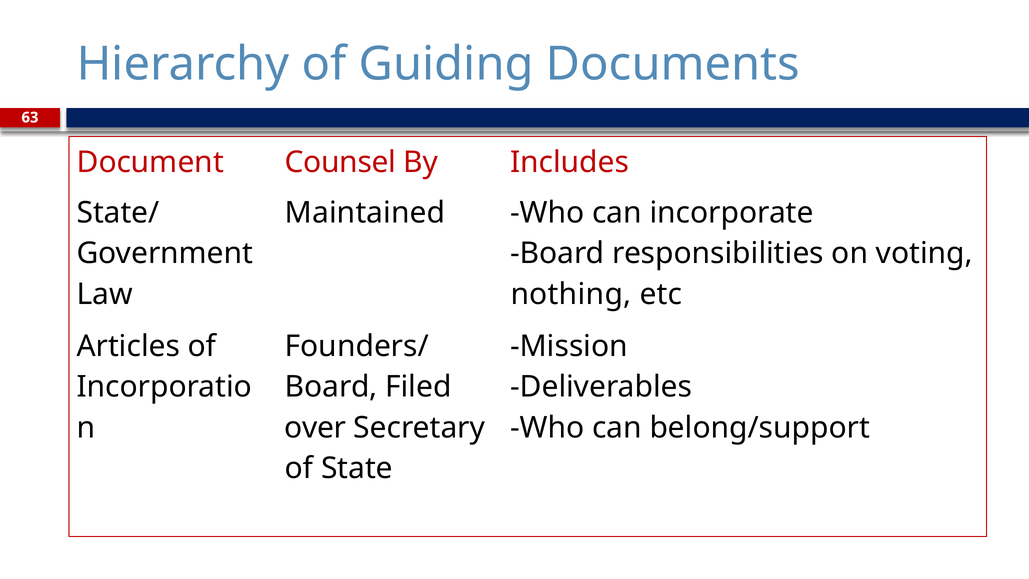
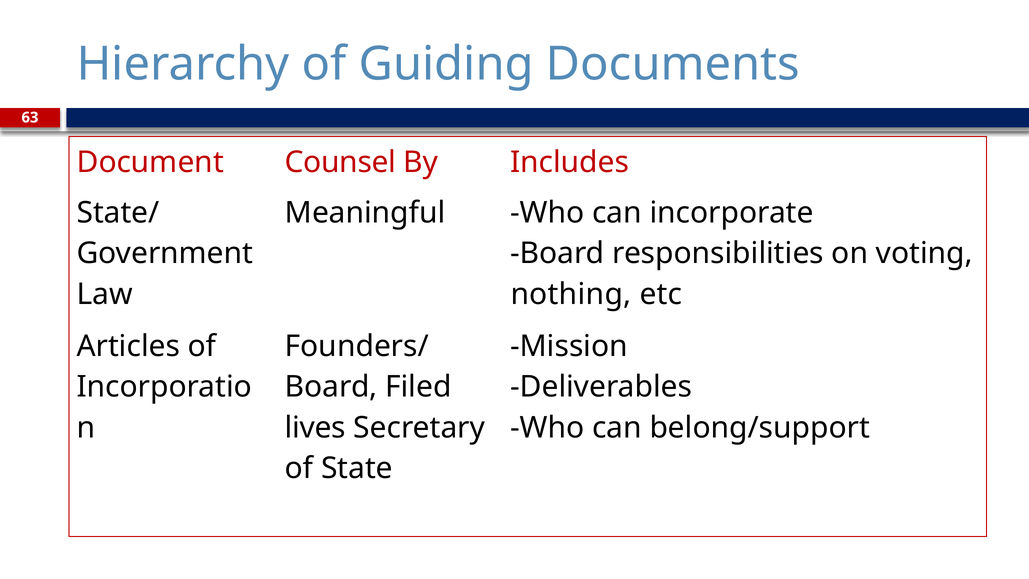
Maintained: Maintained -> Meaningful (365, 213)
over: over -> lives (315, 428)
